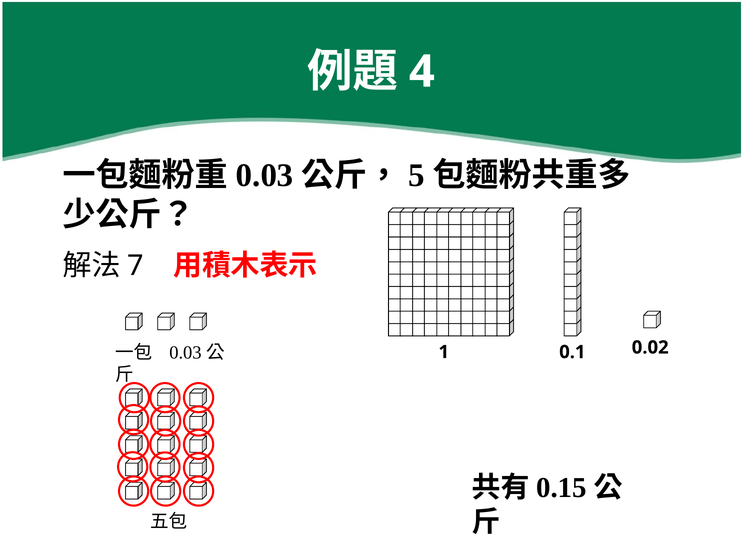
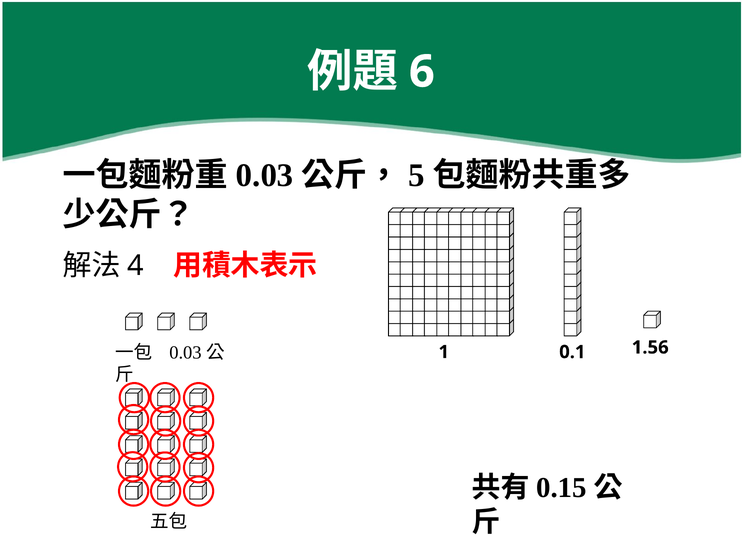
4: 4 -> 6 (422, 72)
7: 7 -> 4 (136, 266)
0.02: 0.02 -> 1.56 (650, 348)
